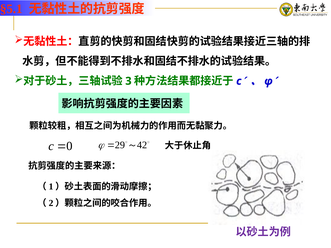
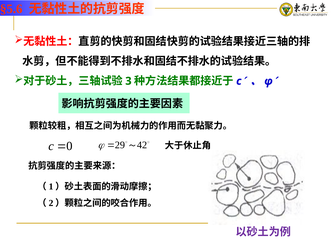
§5.1: §5.1 -> §5.6 (11, 9)
